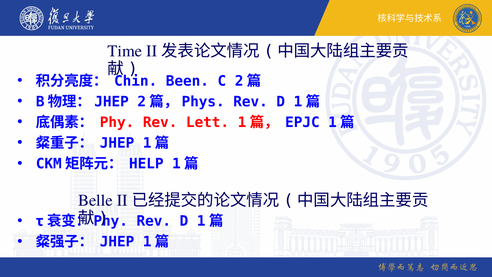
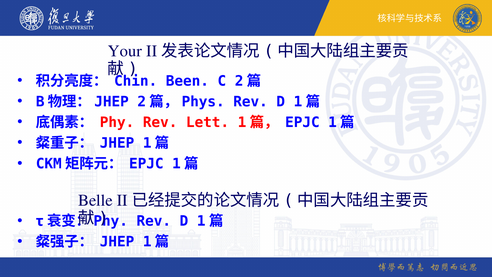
Time: Time -> Your (125, 51)
HELP: HELP -> EPJC (146, 164)
